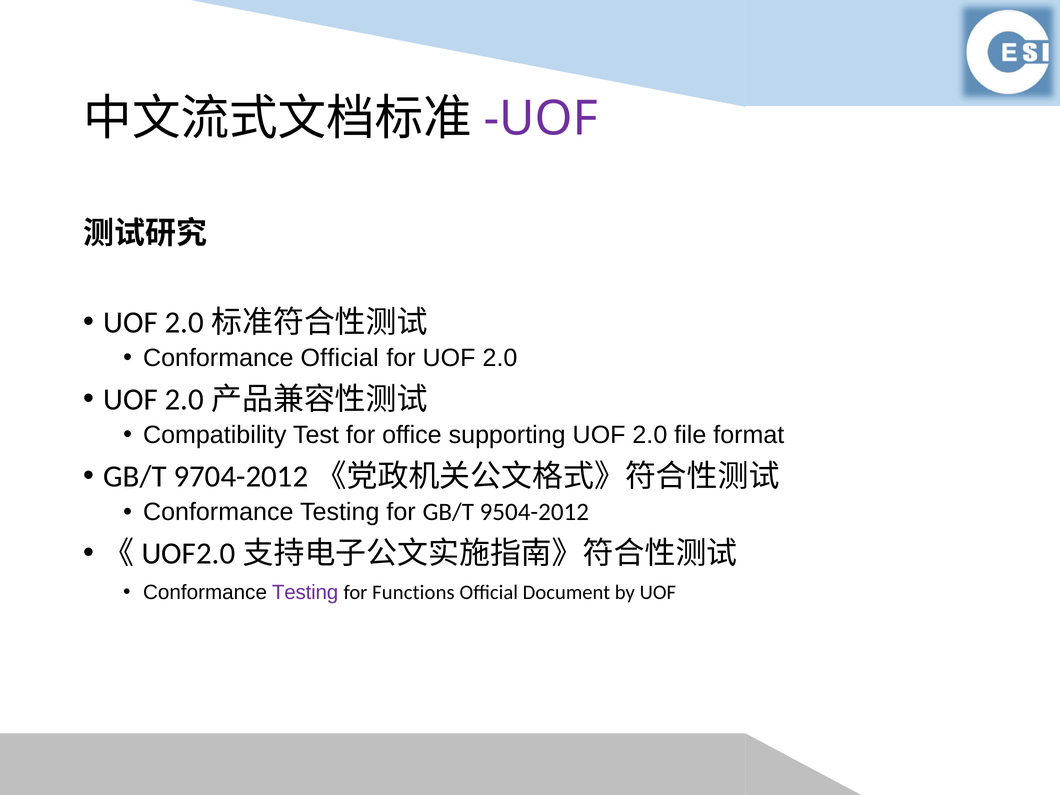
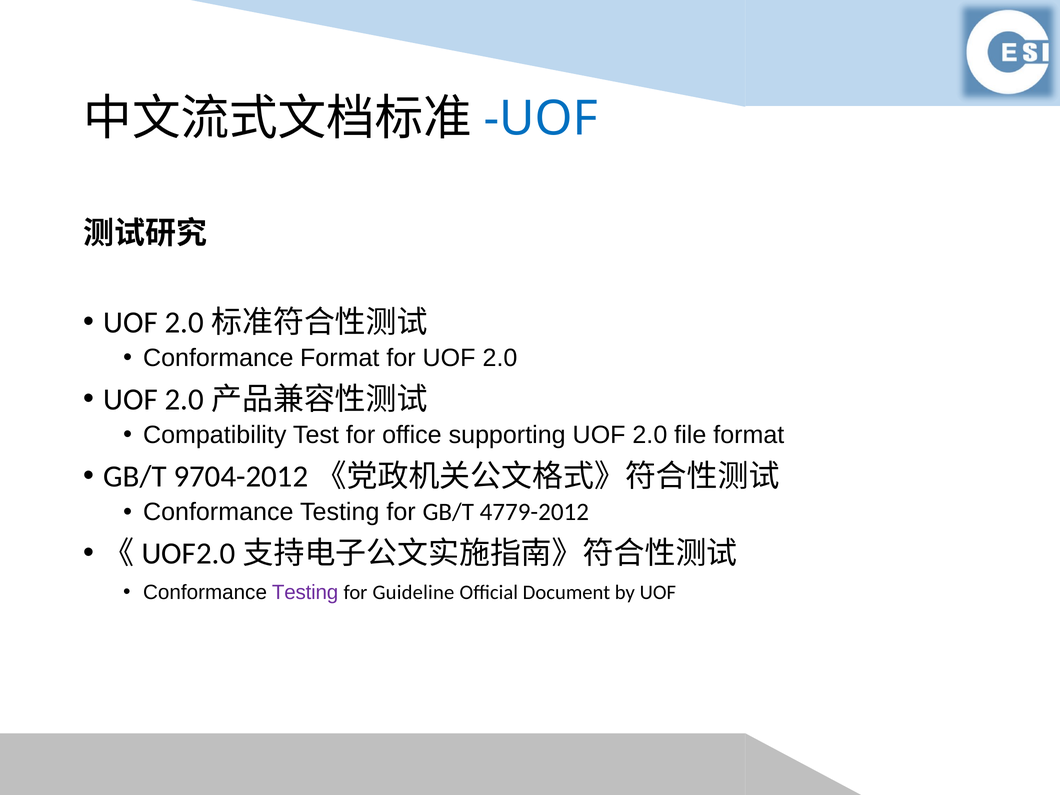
UOF colour: purple -> blue (541, 119)
Conformance Official: Official -> Format (340, 358)
9504-2012: 9504-2012 -> 4779-2012 (534, 512)
Functions: Functions -> Guideline (413, 592)
